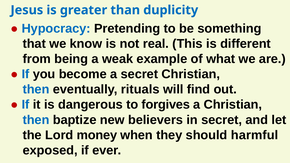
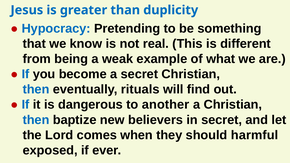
forgives: forgives -> another (166, 105)
money: money -> comes (97, 135)
